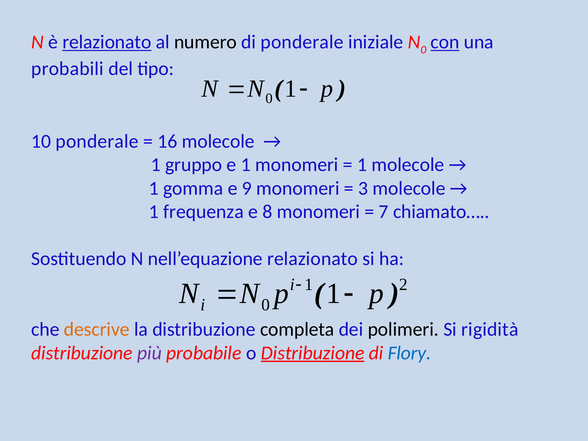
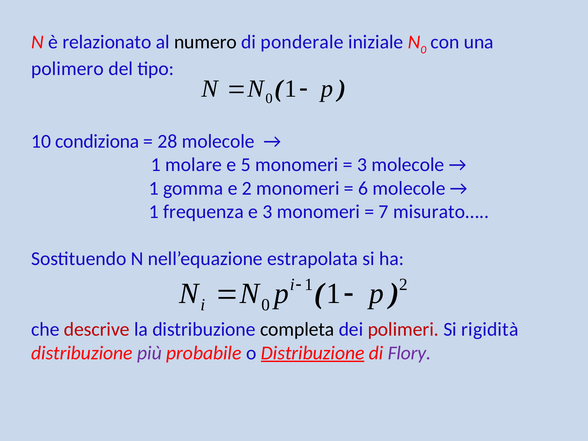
relazionato underline: present -> none (107, 42)
con underline: present -> none (445, 42)
probabili: probabili -> polimero (68, 69)
10 ponderale: ponderale -> condiziona (97, 141)
16: 16 -> 28 (167, 141)
gruppo: gruppo -> molare (194, 165)
e 1: 1 -> 5 (246, 165)
1: 1 -> 3 (362, 165)
e 9: 9 -> 2 (247, 188)
3: 3 -> 6 (363, 188)
e 8: 8 -> 3 (267, 212)
chiamato…: chiamato… -> misurato… (441, 212)
nell’equazione relazionato: relazionato -> estrapolata (313, 259)
descrive colour: orange -> red (97, 329)
polimeri colour: black -> red (403, 329)
Flory colour: blue -> purple (409, 353)
